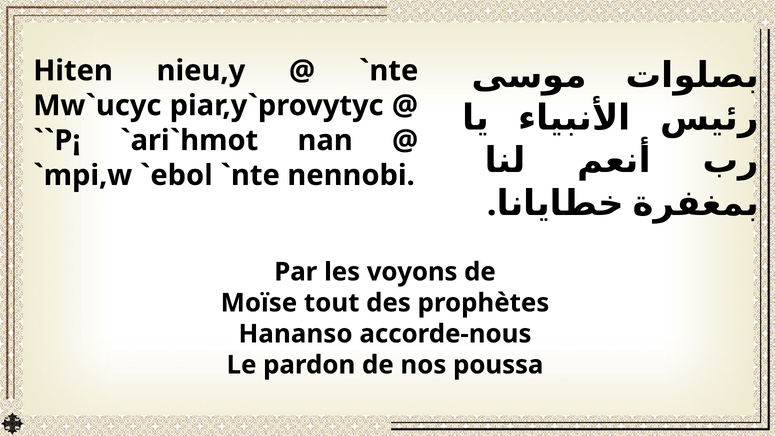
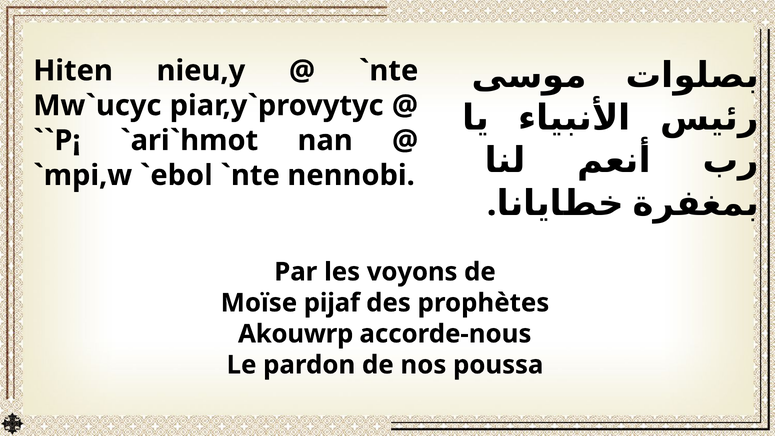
tout: tout -> pijaf (332, 303)
Hananso: Hananso -> Akouwrp (296, 334)
